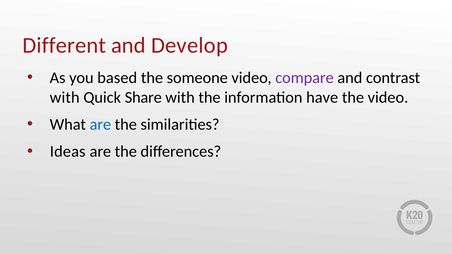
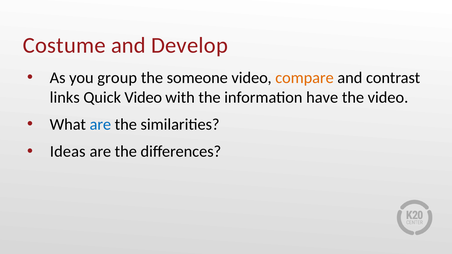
Different: Different -> Costume (64, 46)
based: based -> group (117, 78)
compare colour: purple -> orange (305, 78)
with: with -> links (65, 97)
Quick Share: Share -> Video (143, 97)
